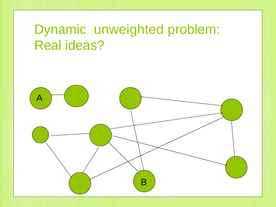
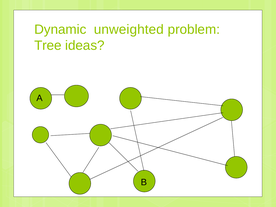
Real: Real -> Tree (48, 46)
